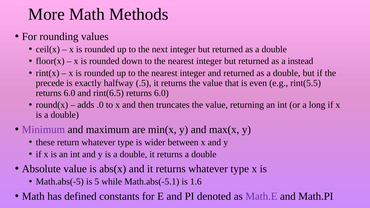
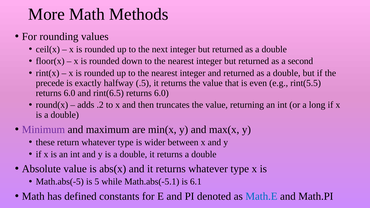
instead: instead -> second (300, 61)
.0: .0 -> .2 (100, 105)
1.6: 1.6 -> 6.1 (196, 182)
Math.E colour: purple -> blue (261, 196)
